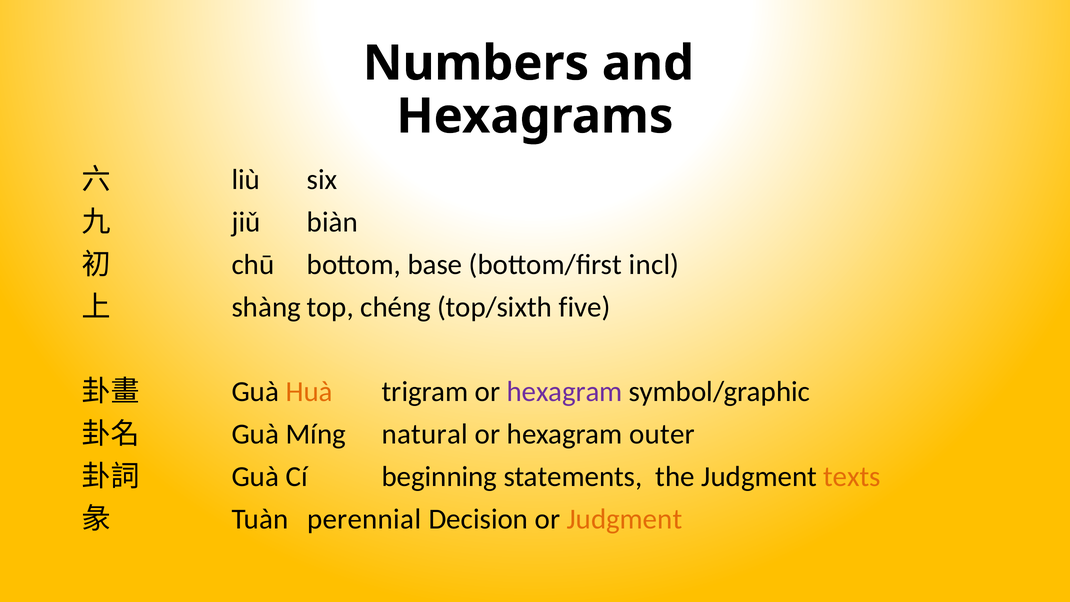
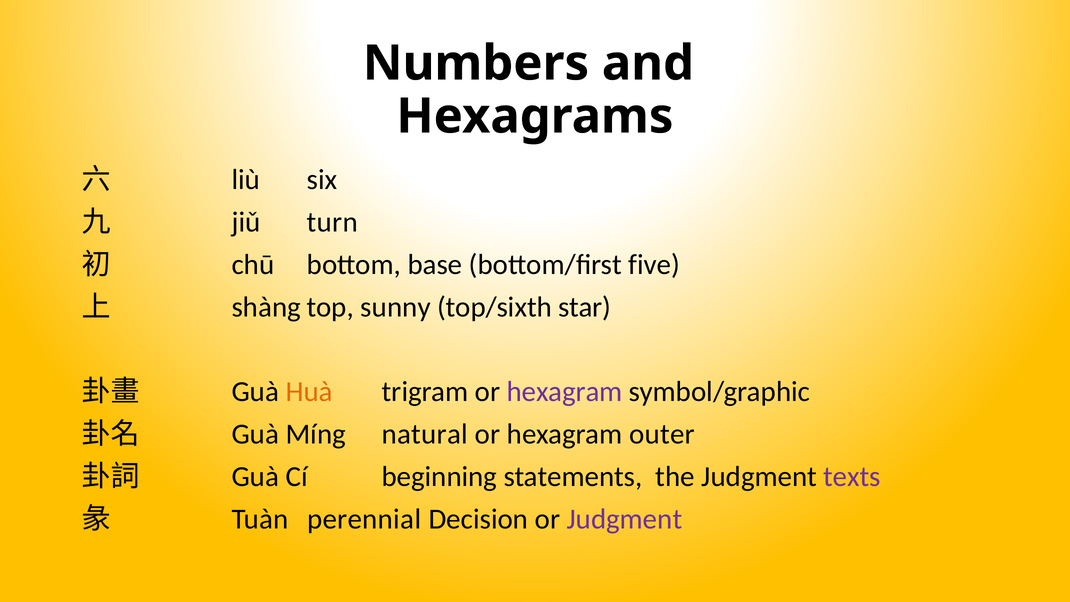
biàn: biàn -> turn (332, 222)
incl: incl -> five (654, 265)
chéng: chéng -> sunny (396, 307)
five: five -> star (585, 307)
texts colour: orange -> purple (852, 477)
Judgment colour: orange -> purple (624, 519)
